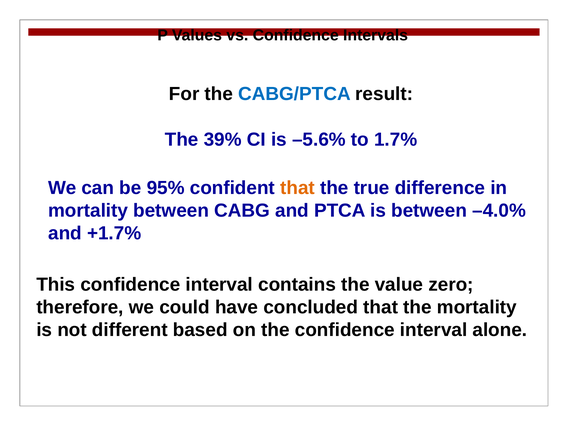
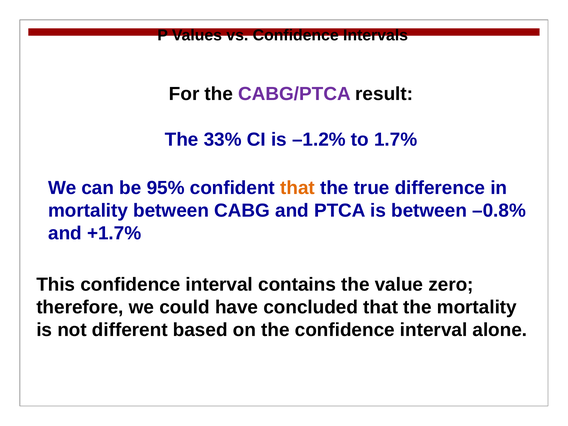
CABG/PTCA colour: blue -> purple (294, 94)
39%: 39% -> 33% (223, 139)
–5.6%: –5.6% -> –1.2% (319, 139)
–4.0%: –4.0% -> –0.8% (499, 211)
